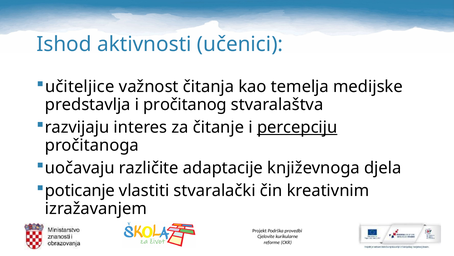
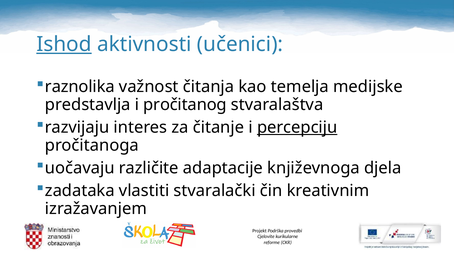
Ishod underline: none -> present (64, 44)
učiteljice: učiteljice -> raznolika (80, 87)
poticanje: poticanje -> zadataka (80, 190)
